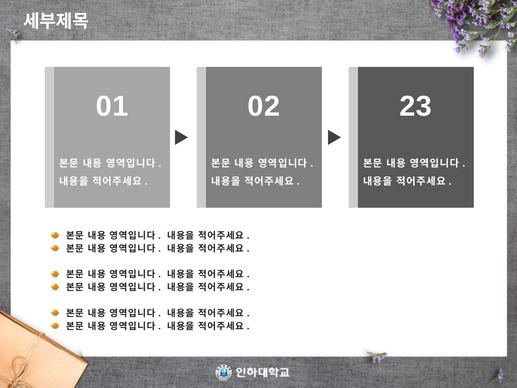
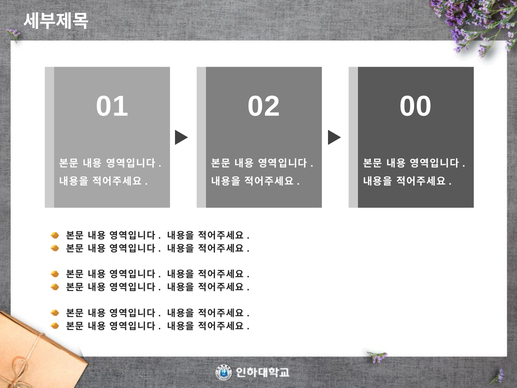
23: 23 -> 00 (416, 106)
